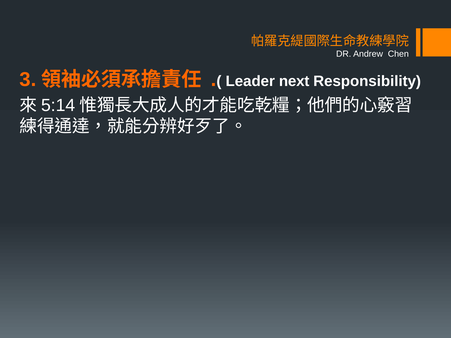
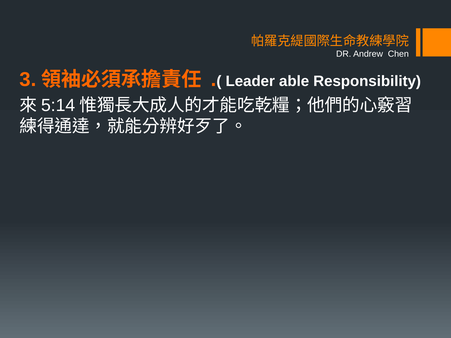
next: next -> able (294, 81)
